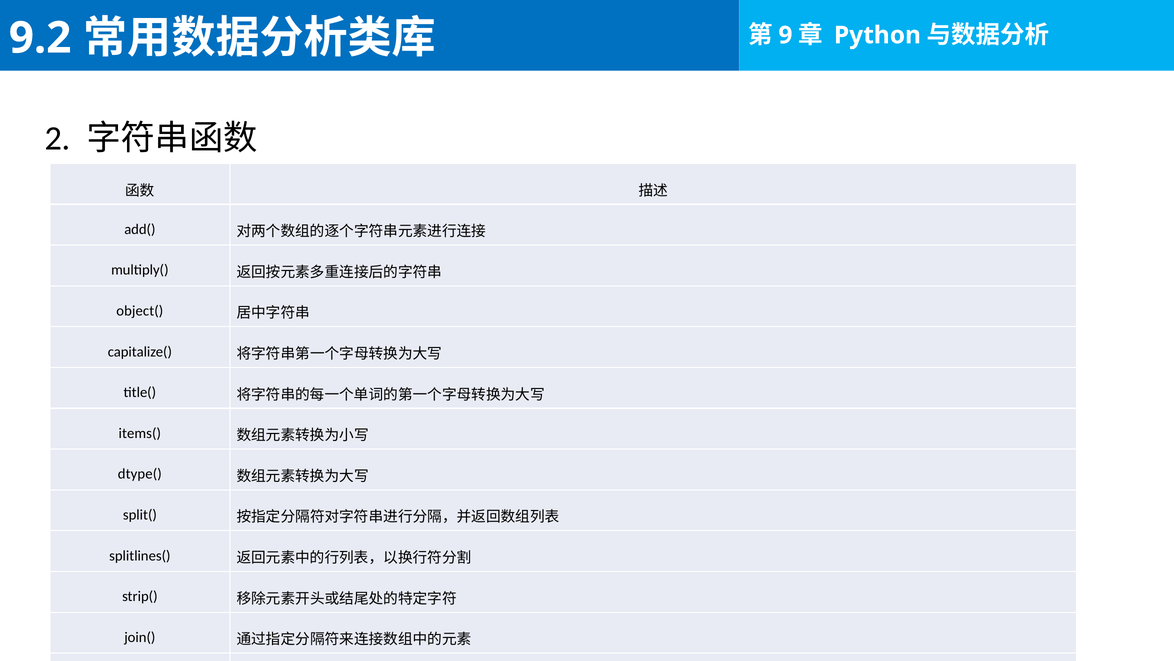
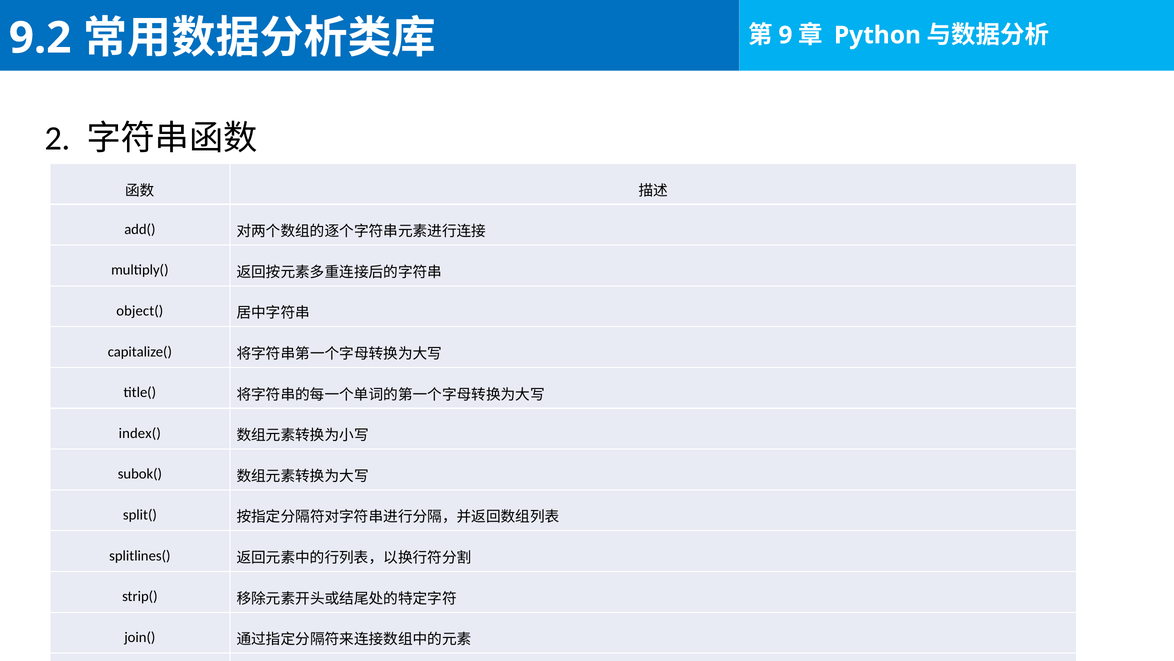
items(: items( -> index( (140, 433)
dtype(: dtype( -> subok( (140, 474)
